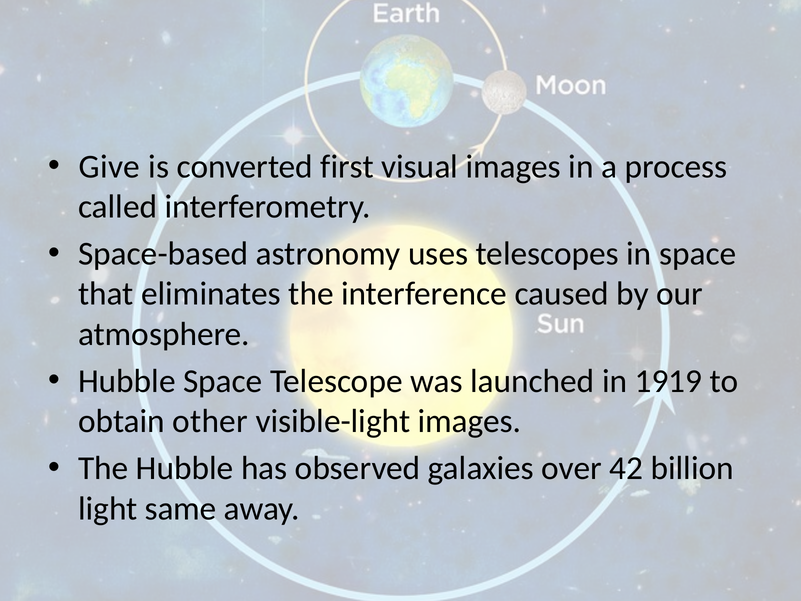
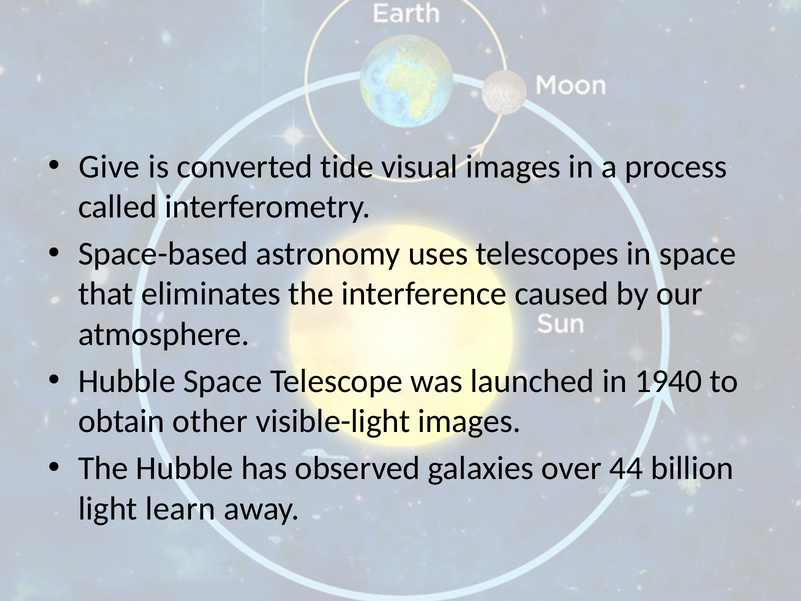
first: first -> tide (347, 167)
1919: 1919 -> 1940 (668, 381)
42: 42 -> 44 (626, 468)
same: same -> learn (180, 508)
